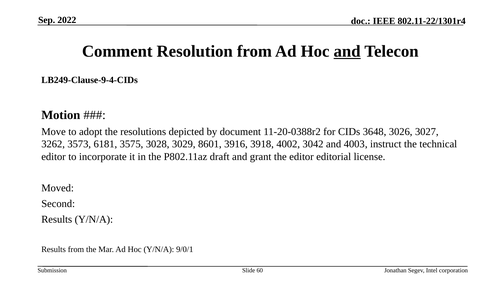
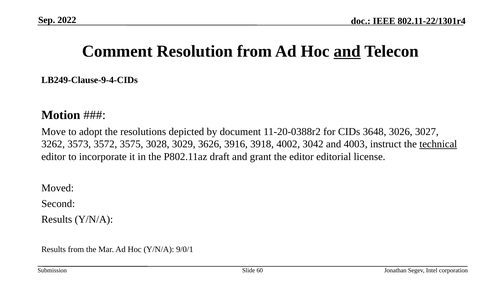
6181: 6181 -> 3572 (105, 144)
8601: 8601 -> 3626 (210, 144)
technical underline: none -> present (438, 144)
